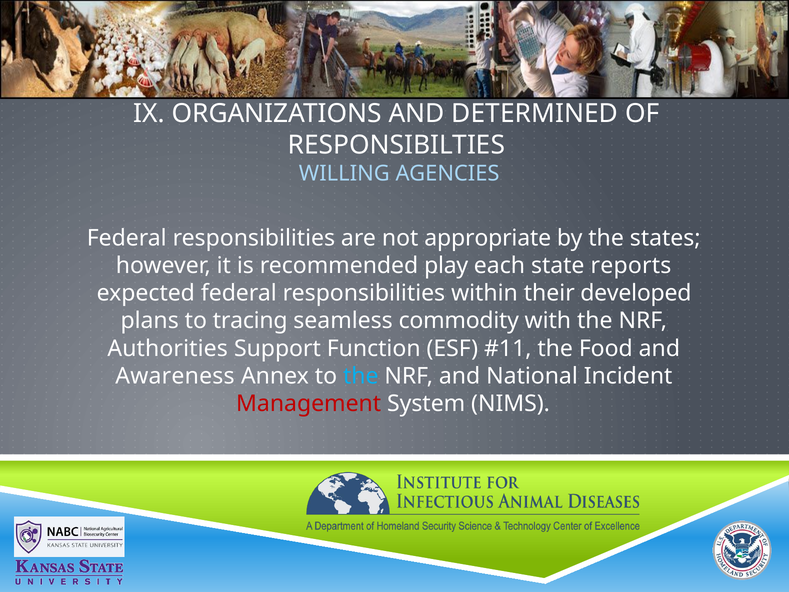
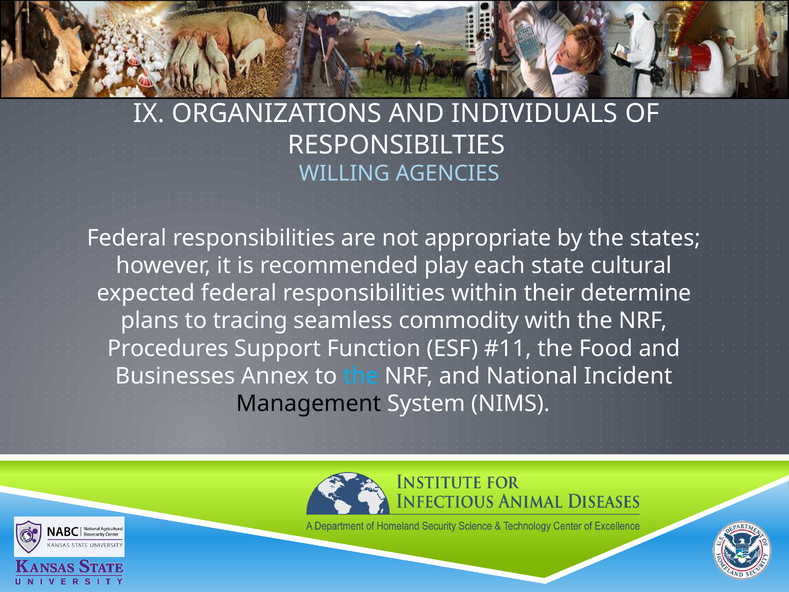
DETERMINED: DETERMINED -> INDIVIDUALS (535, 113)
reports: reports -> cultural (631, 266)
developed: developed -> determine (636, 293)
Authorities: Authorities -> Procedures (168, 348)
Awareness: Awareness -> Businesses (175, 376)
Management colour: red -> black (309, 404)
